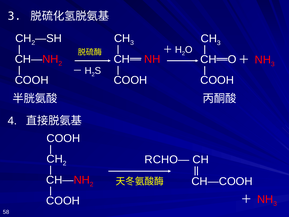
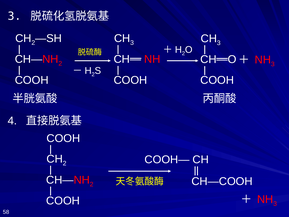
RCHO—: RCHO— -> COOH— (167, 159)
